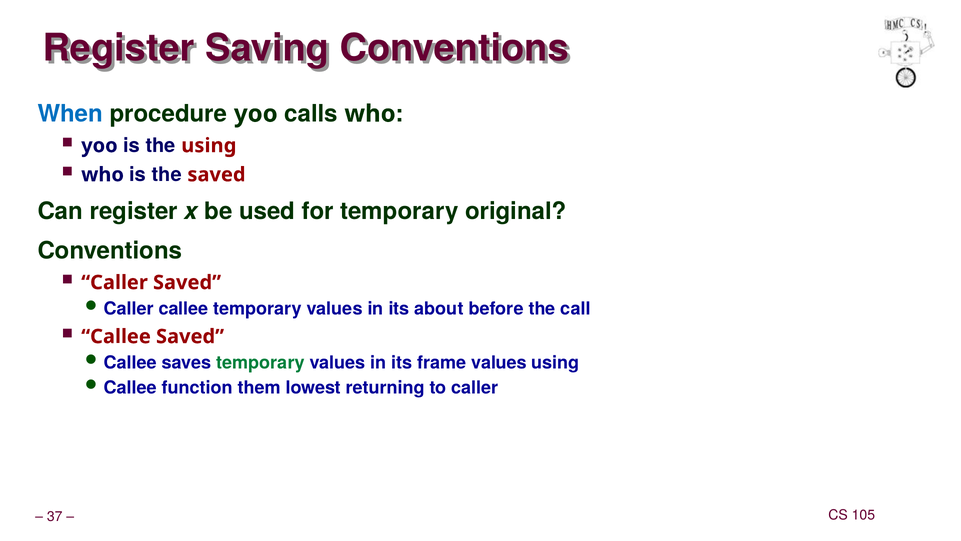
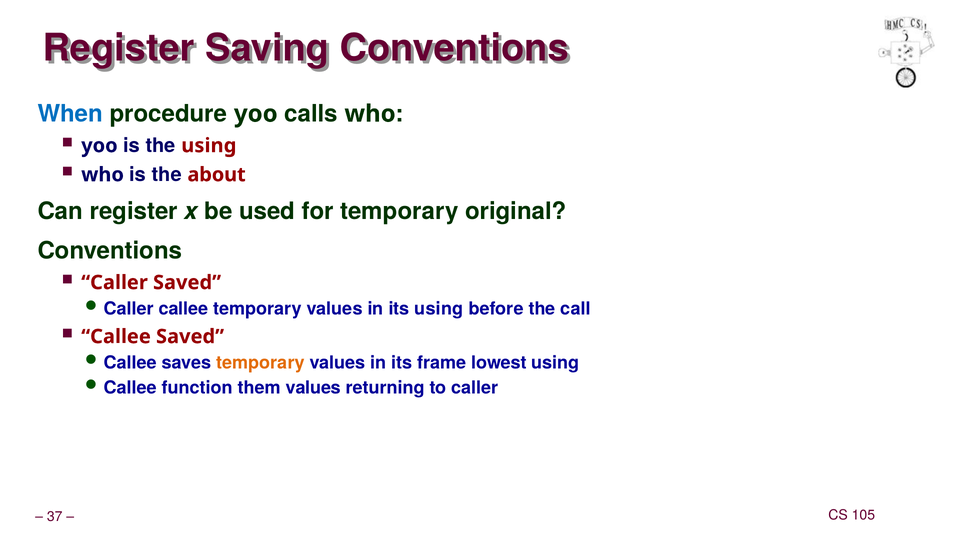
the saved: saved -> about (217, 175)
its about: about -> using (439, 308)
temporary colour: green -> orange (260, 362)
frame values: values -> lowest (499, 362)
them lowest: lowest -> values (313, 387)
